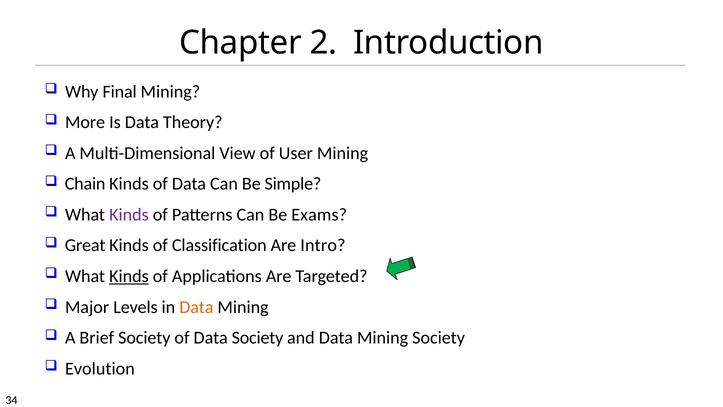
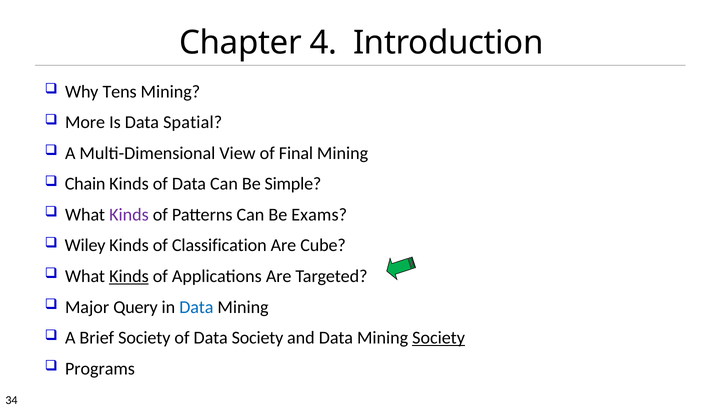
2: 2 -> 4 (323, 43)
Final: Final -> Tens (120, 92)
Theory: Theory -> Spatial (193, 122)
User: User -> Final (296, 153)
Great: Great -> Wiley (85, 245)
Intro: Intro -> Cube (323, 245)
Levels: Levels -> Query (135, 307)
Data colour: orange -> blue (196, 307)
Society underline: none -> present (439, 338)
Evolution: Evolution -> Programs (100, 368)
